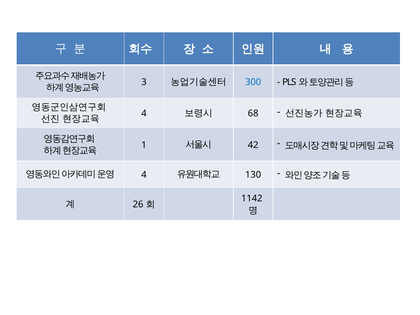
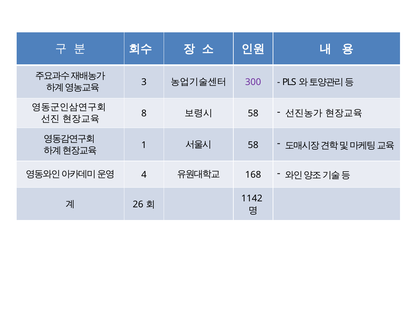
300 colour: blue -> purple (253, 82)
4: 4 -> 8 (144, 114)
68: 68 -> 58 (253, 114)
42: 42 -> 58 (253, 145)
130: 130 -> 168 (253, 175)
